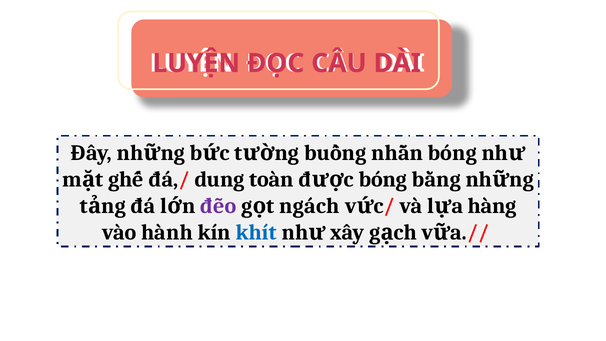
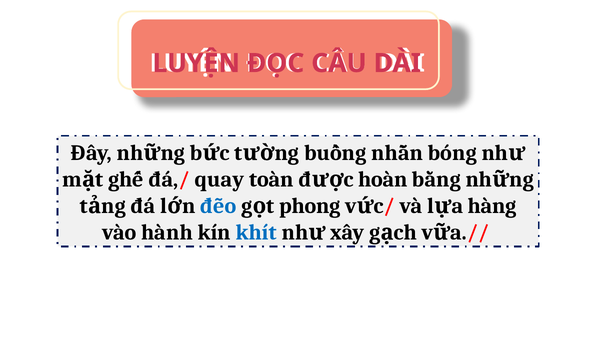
dung: dung -> quay (219, 179)
bóng: bóng -> hoàn (383, 179)
đẽo colour: purple -> blue (218, 206)
ngách: ngách -> phong (310, 206)
